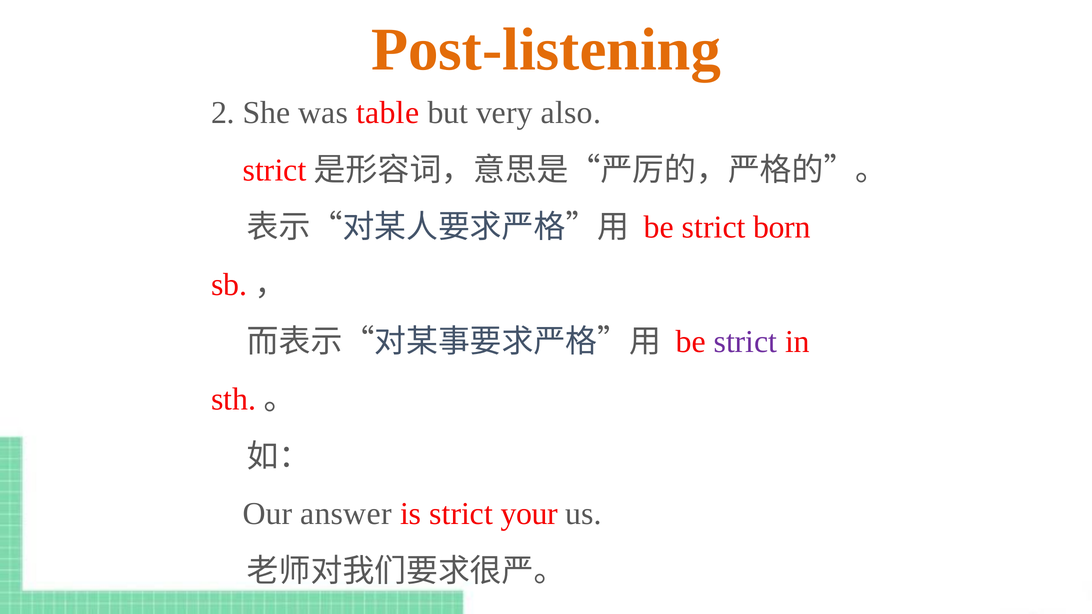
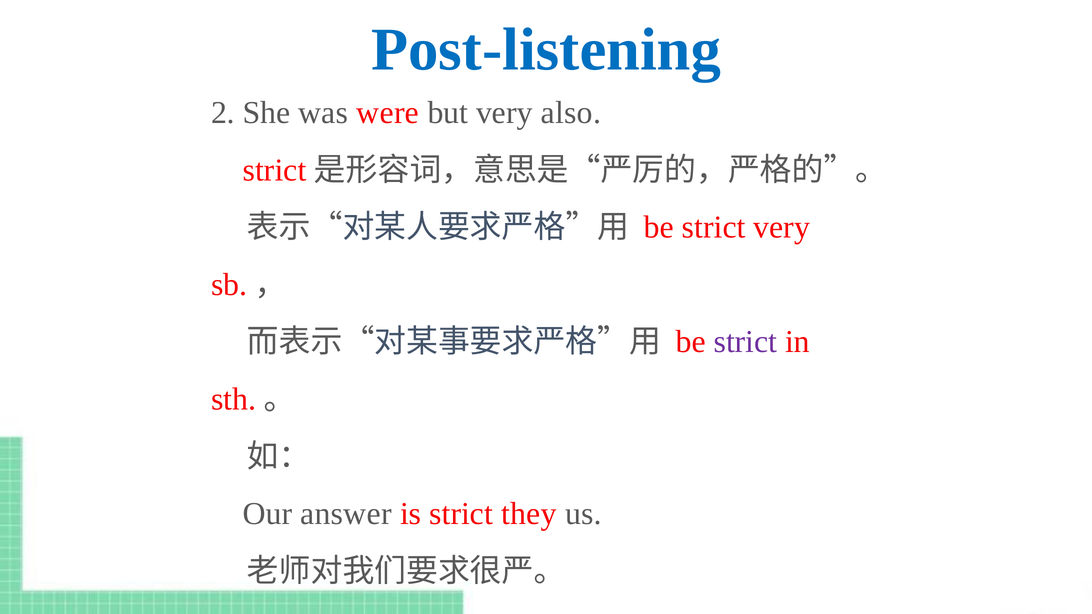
Post-listening colour: orange -> blue (546, 50)
table: table -> were (388, 113)
strict born: born -> very (782, 227)
your: your -> they (529, 514)
